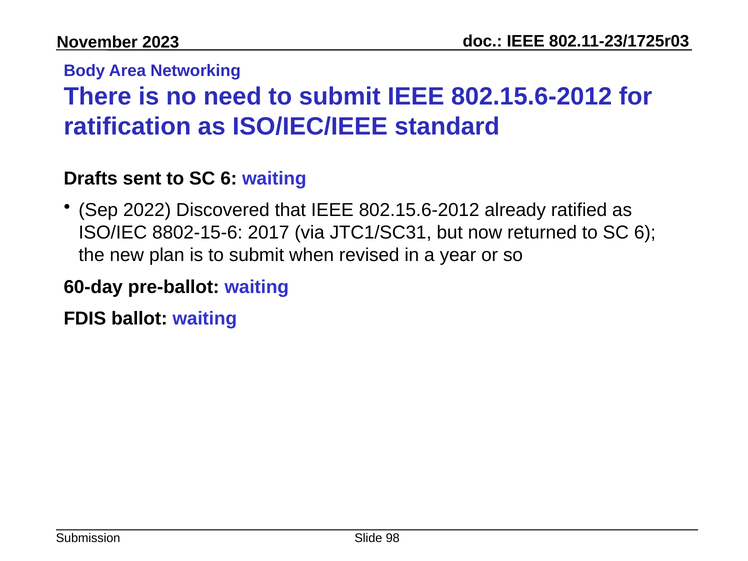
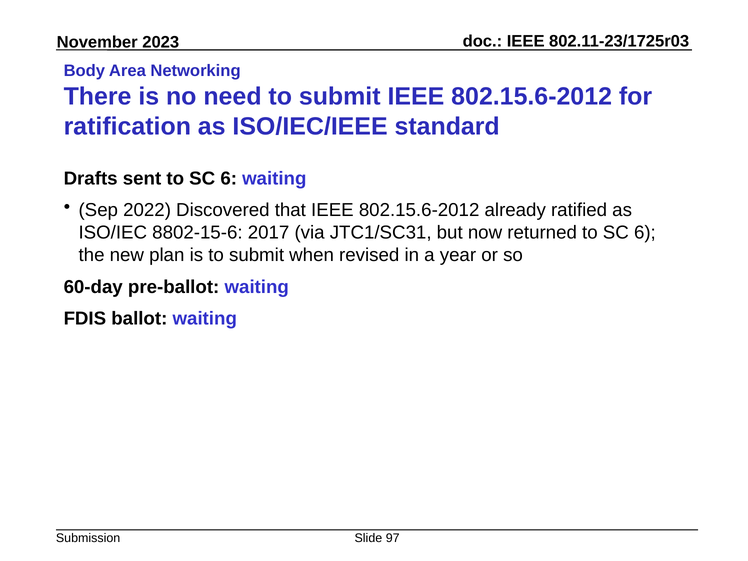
98: 98 -> 97 (393, 538)
